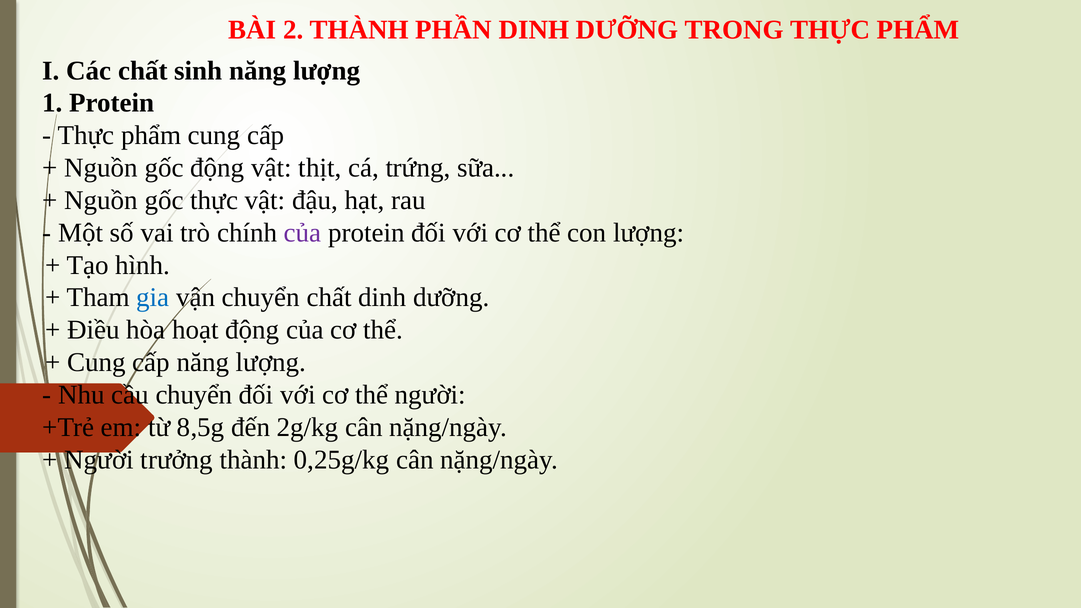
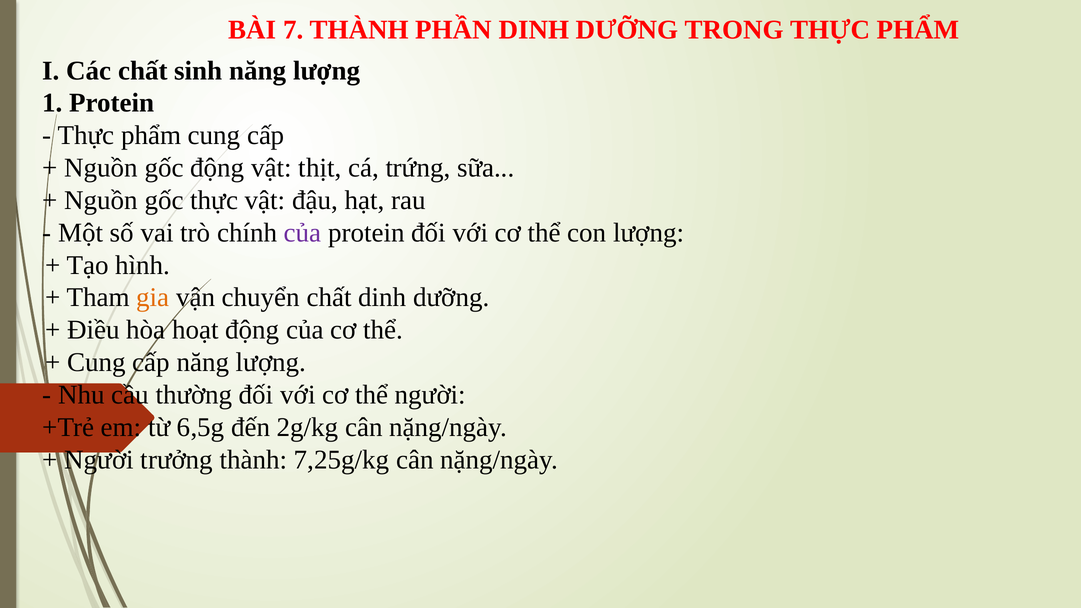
2: 2 -> 7 (293, 30)
gia colour: blue -> orange (153, 298)
cầu chuyển: chuyển -> thường (194, 395)
8,5g: 8,5g -> 6,5g (201, 427)
0,25g/kg: 0,25g/kg -> 7,25g/kg (342, 460)
